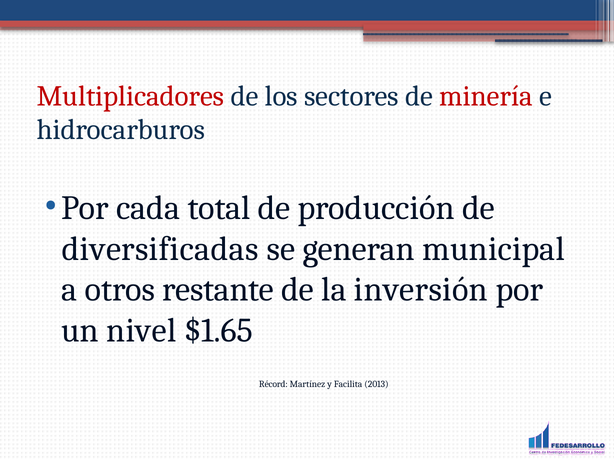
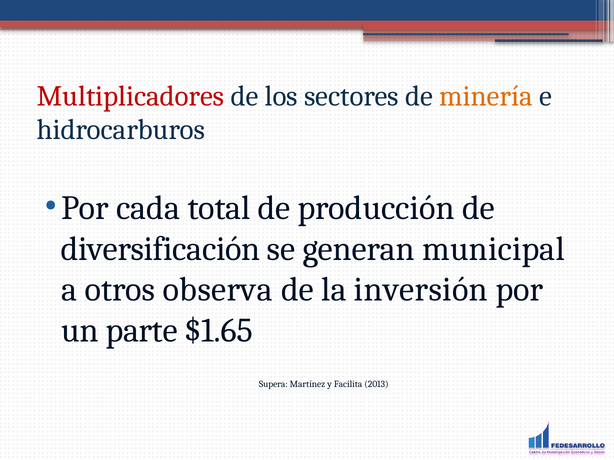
minería colour: red -> orange (486, 96)
diversificadas: diversificadas -> diversificación (160, 249)
restante: restante -> observa (218, 290)
nivel: nivel -> parte (142, 331)
Récord: Récord -> Supera (273, 385)
